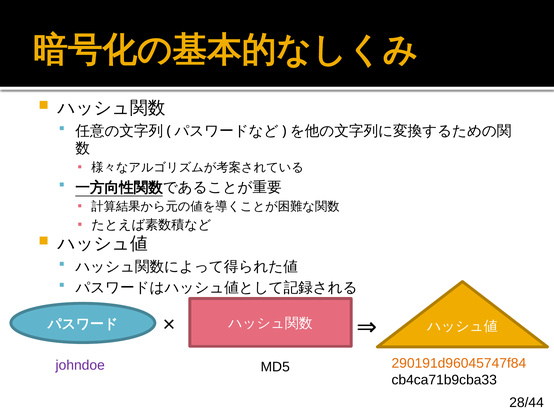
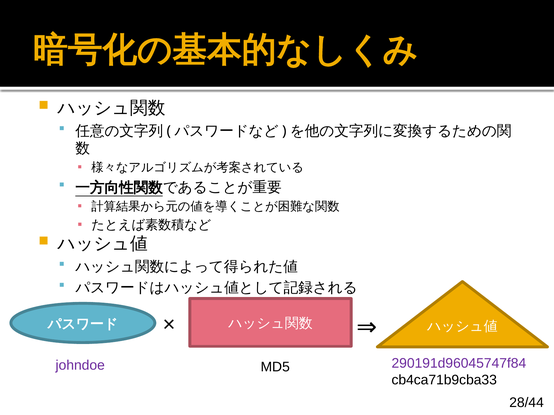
290191d96045747f84 colour: orange -> purple (459, 364)
